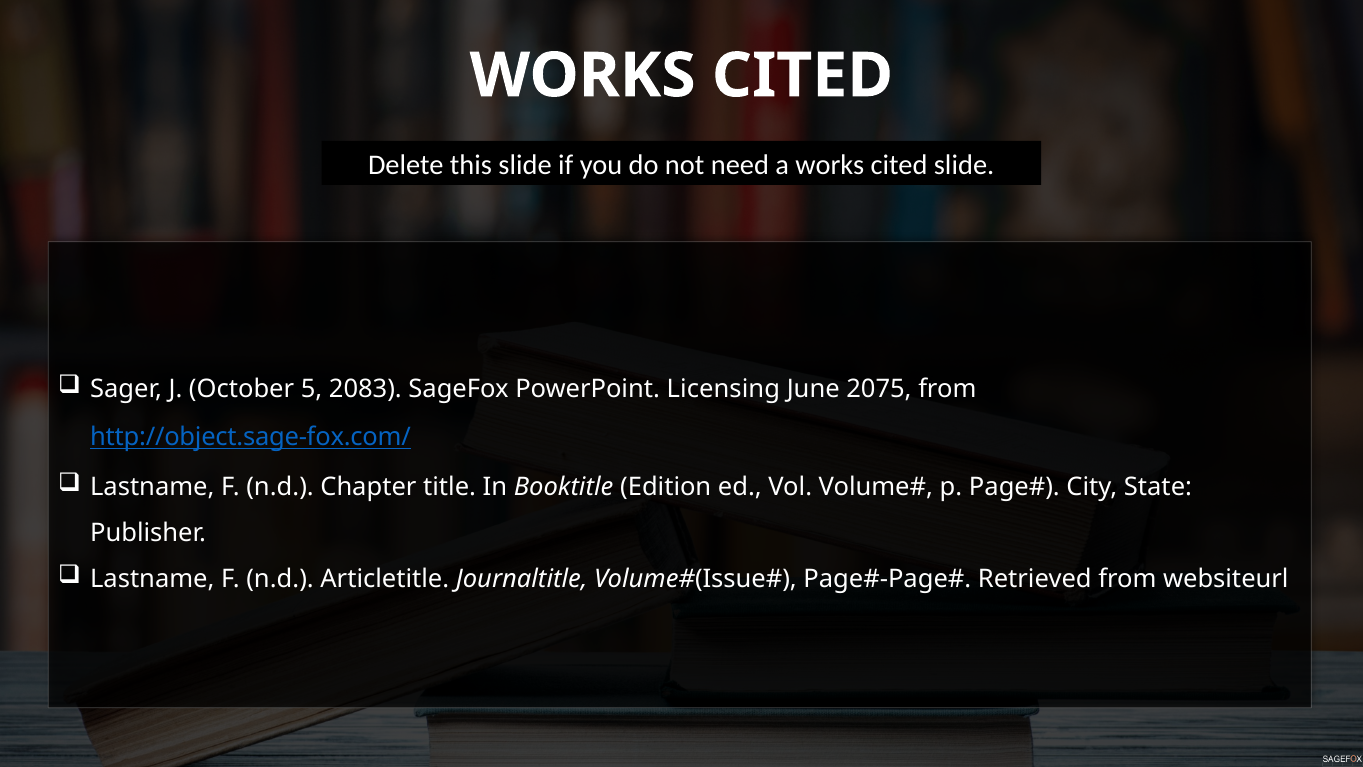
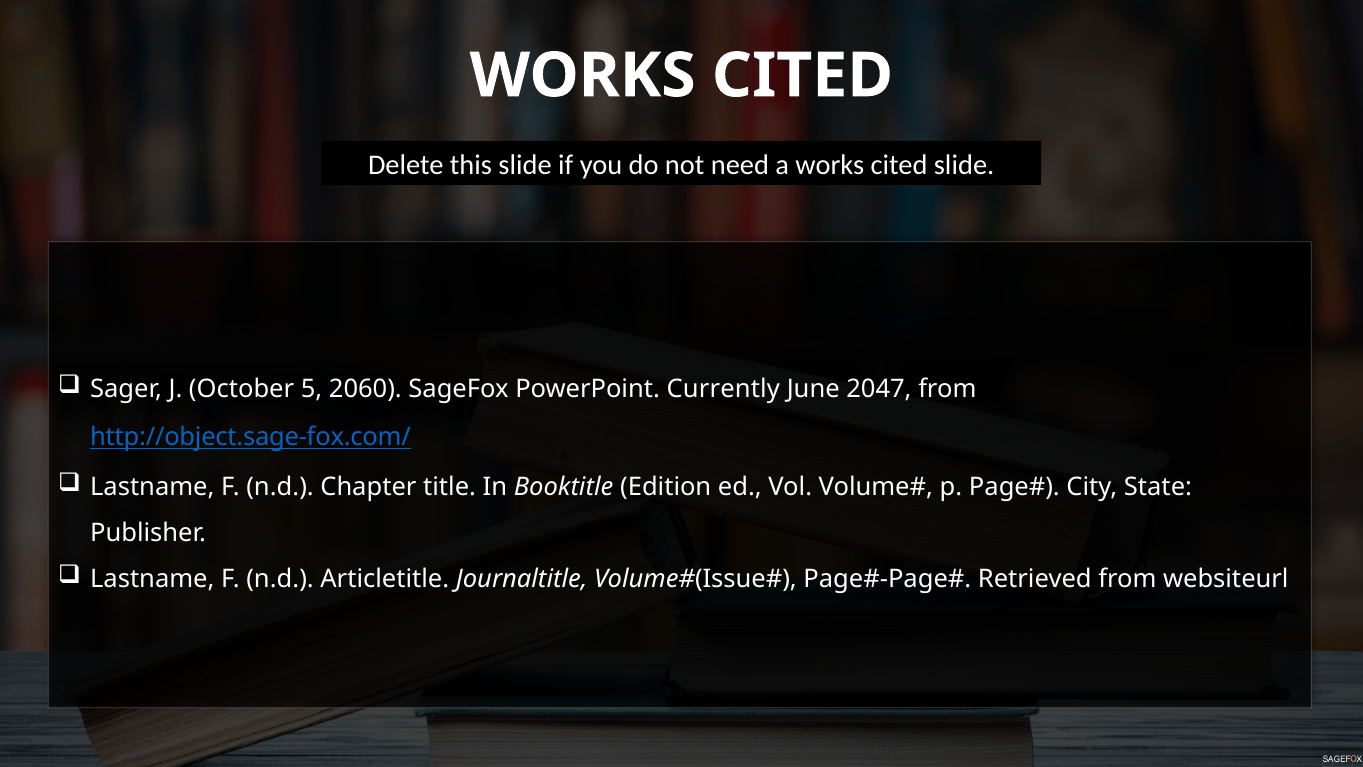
2083: 2083 -> 2060 (365, 389)
Licensing: Licensing -> Currently (723, 389)
2075: 2075 -> 2047 (879, 389)
